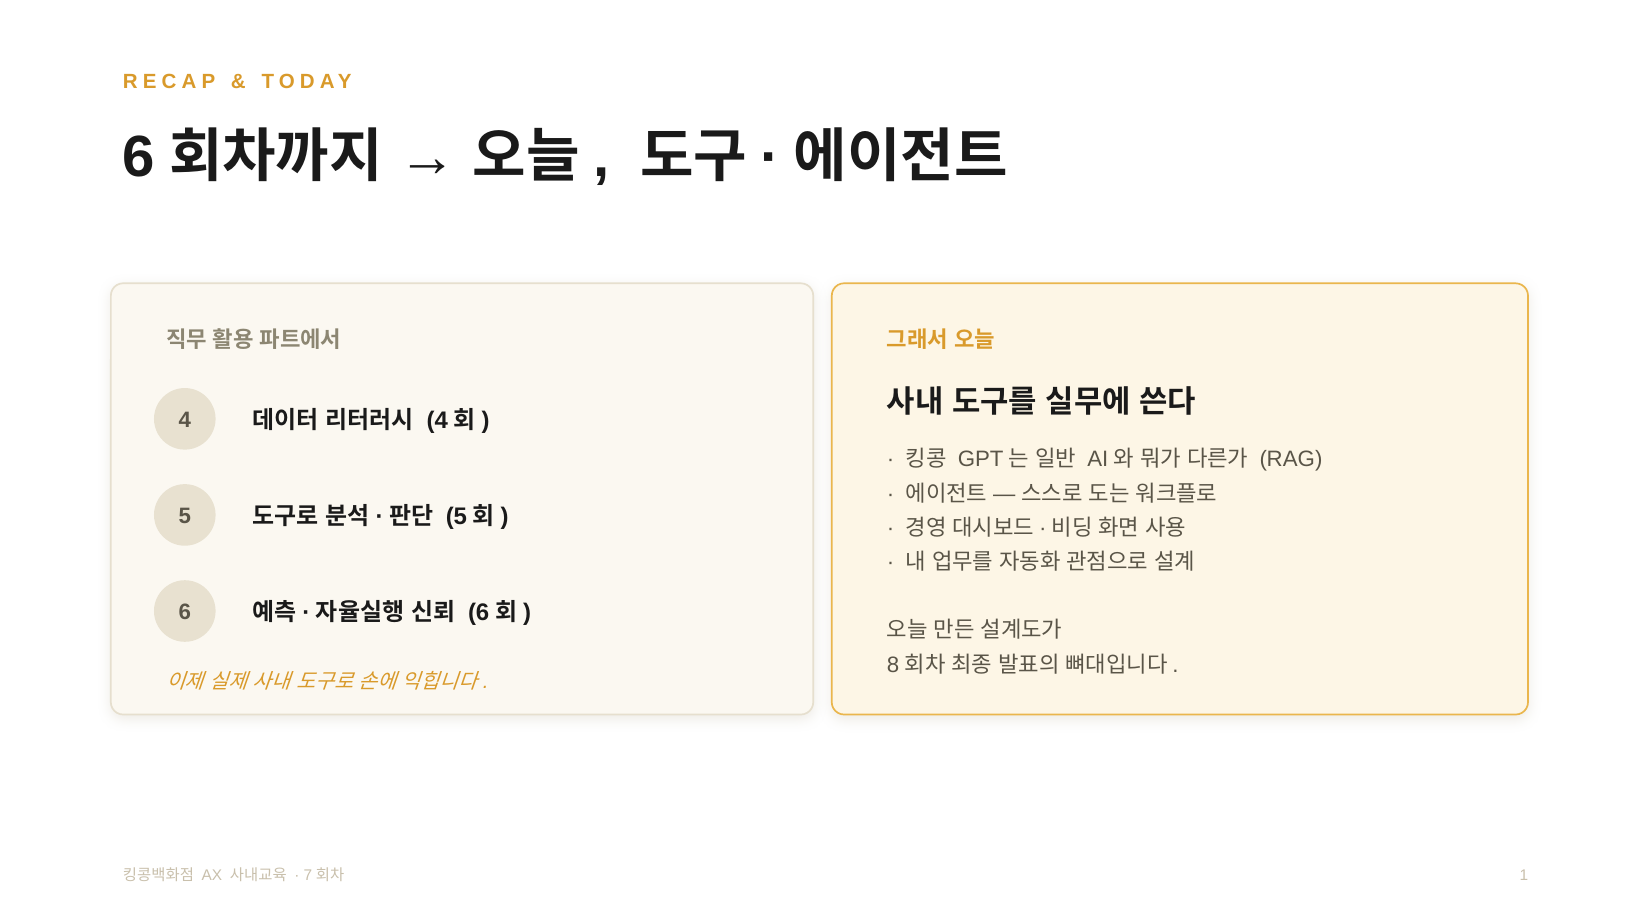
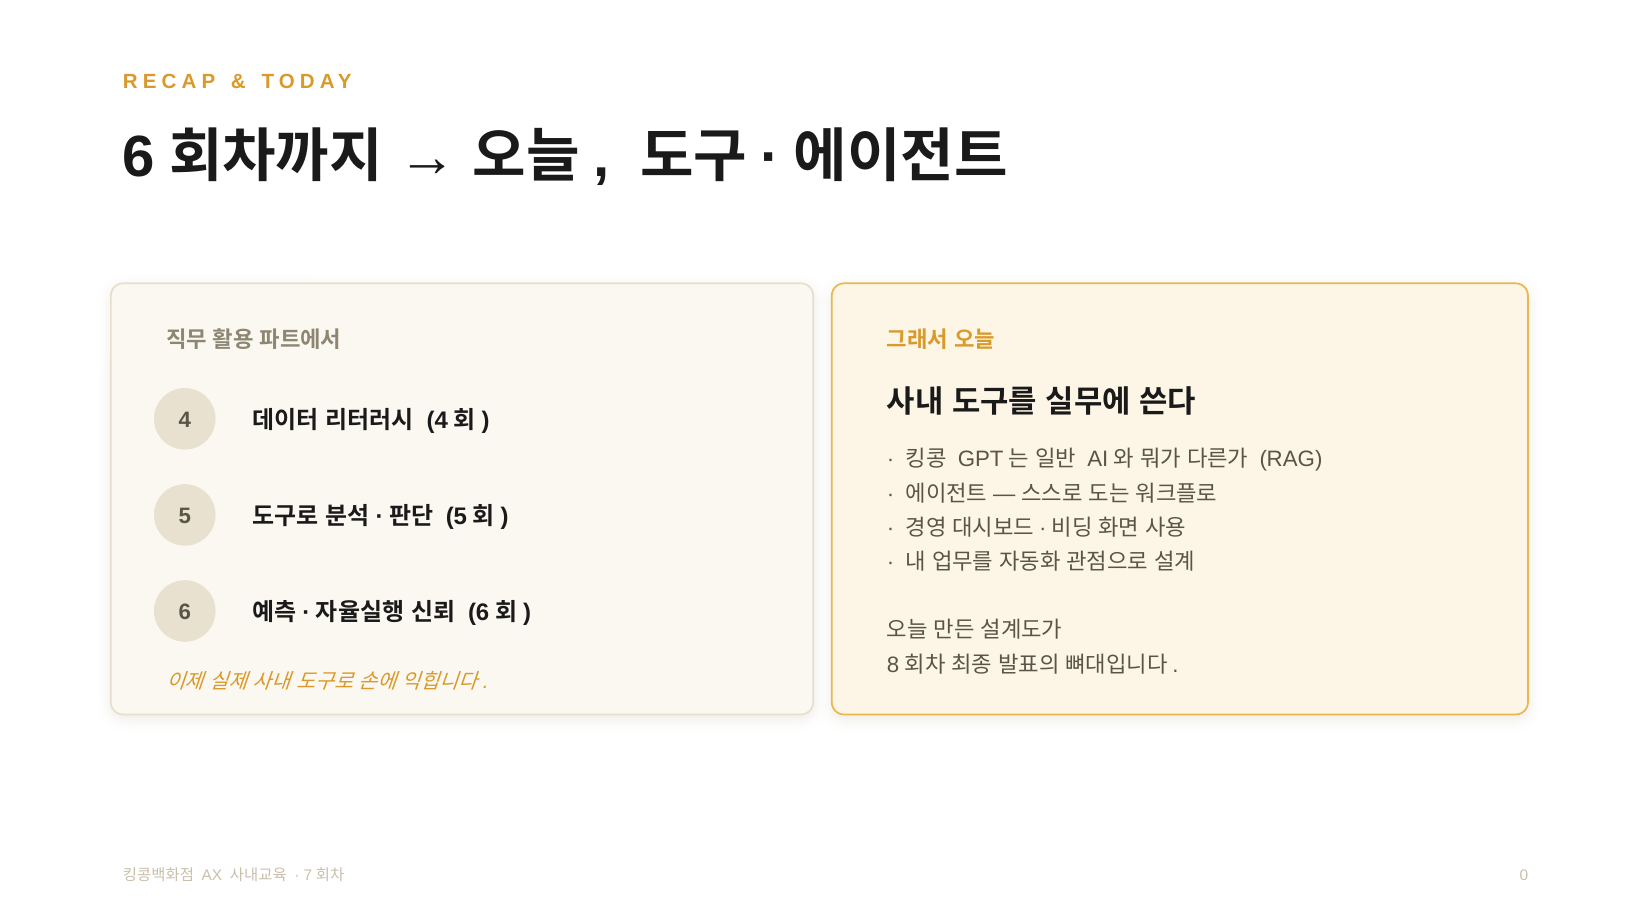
1: 1 -> 0 (1524, 876)
